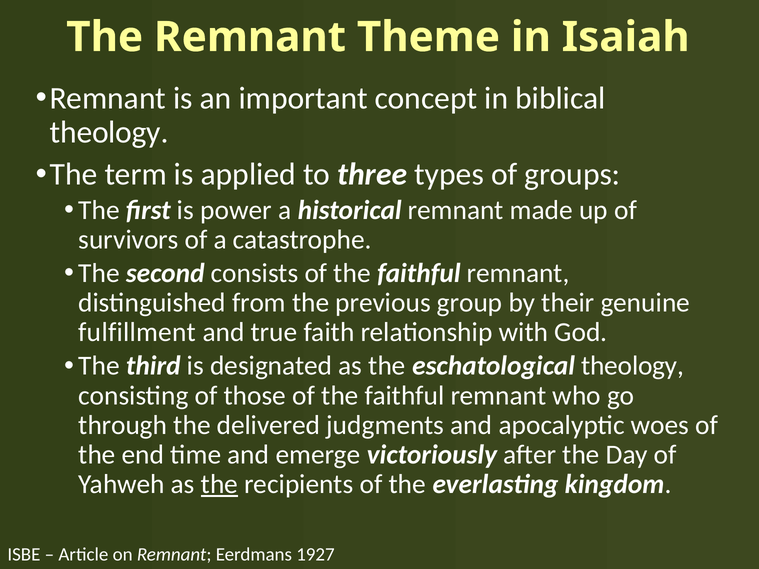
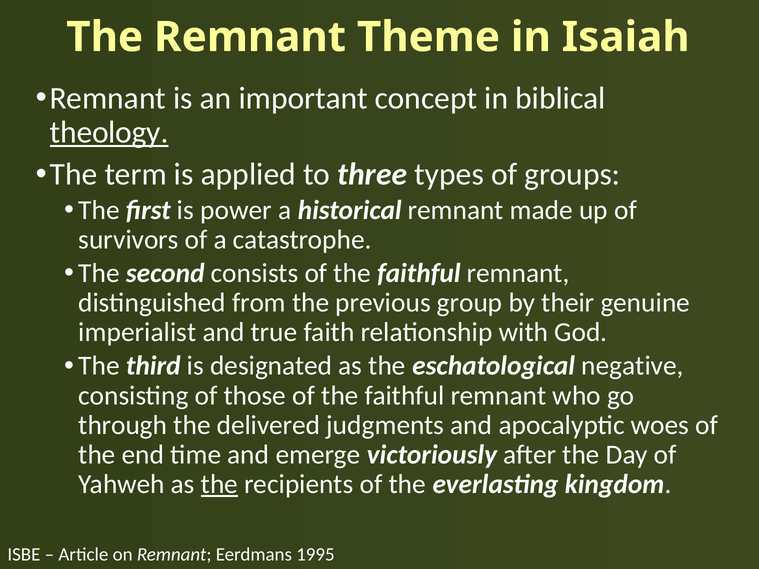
theology underline: none -> present (109, 132)
fulfillment: fulfillment -> imperialist (137, 333)
eschatological theology: theology -> negative (633, 366)
1927: 1927 -> 1995 (315, 555)
